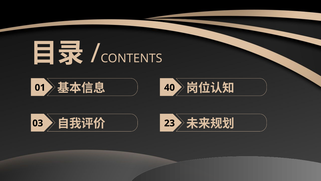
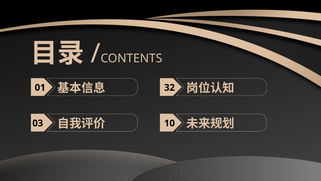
40: 40 -> 32 (169, 87)
23: 23 -> 10 (169, 123)
